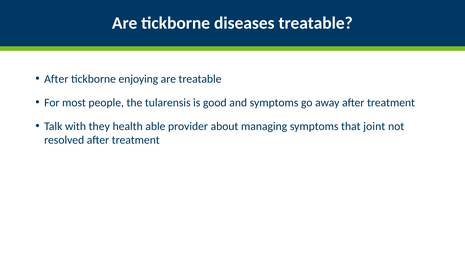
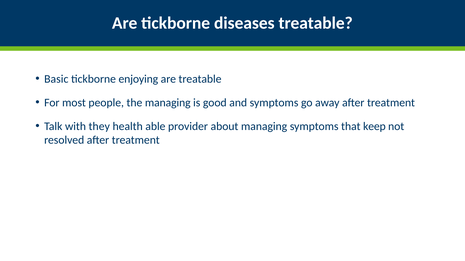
After: After -> Basic (56, 79)
the tularensis: tularensis -> managing (168, 103)
joint: joint -> keep (374, 126)
